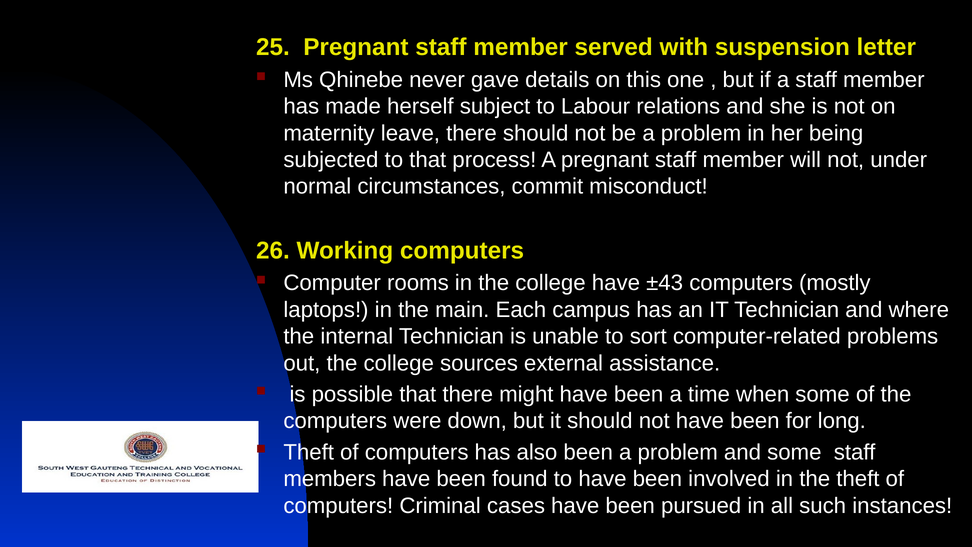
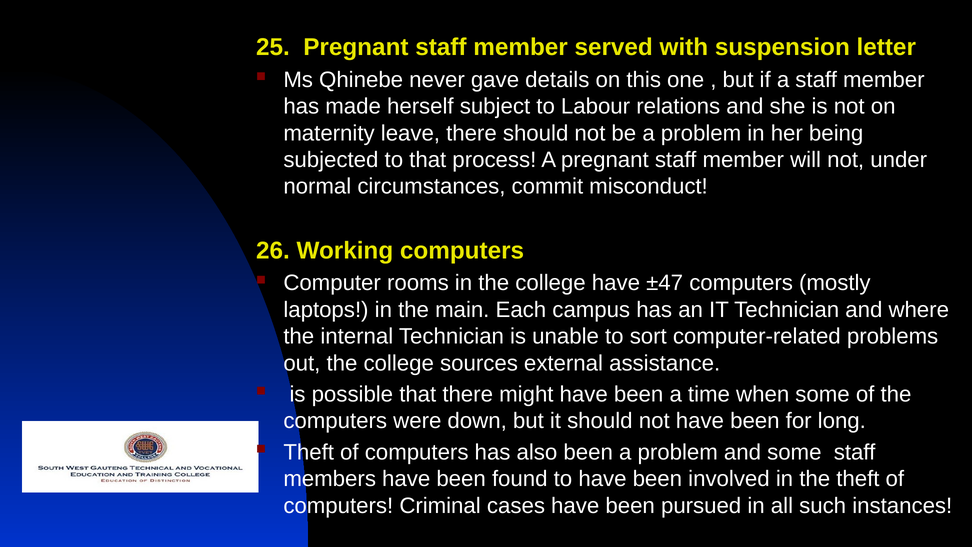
±43: ±43 -> ±47 (665, 283)
